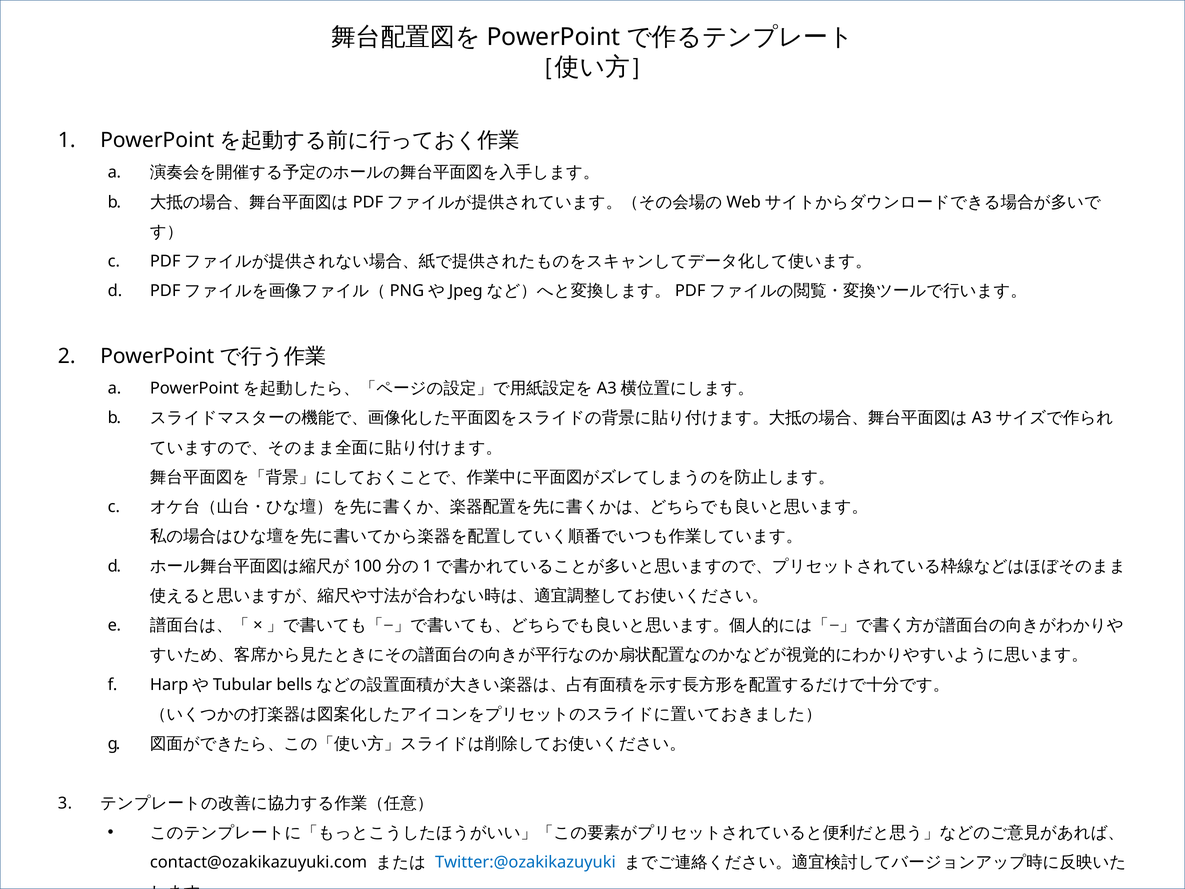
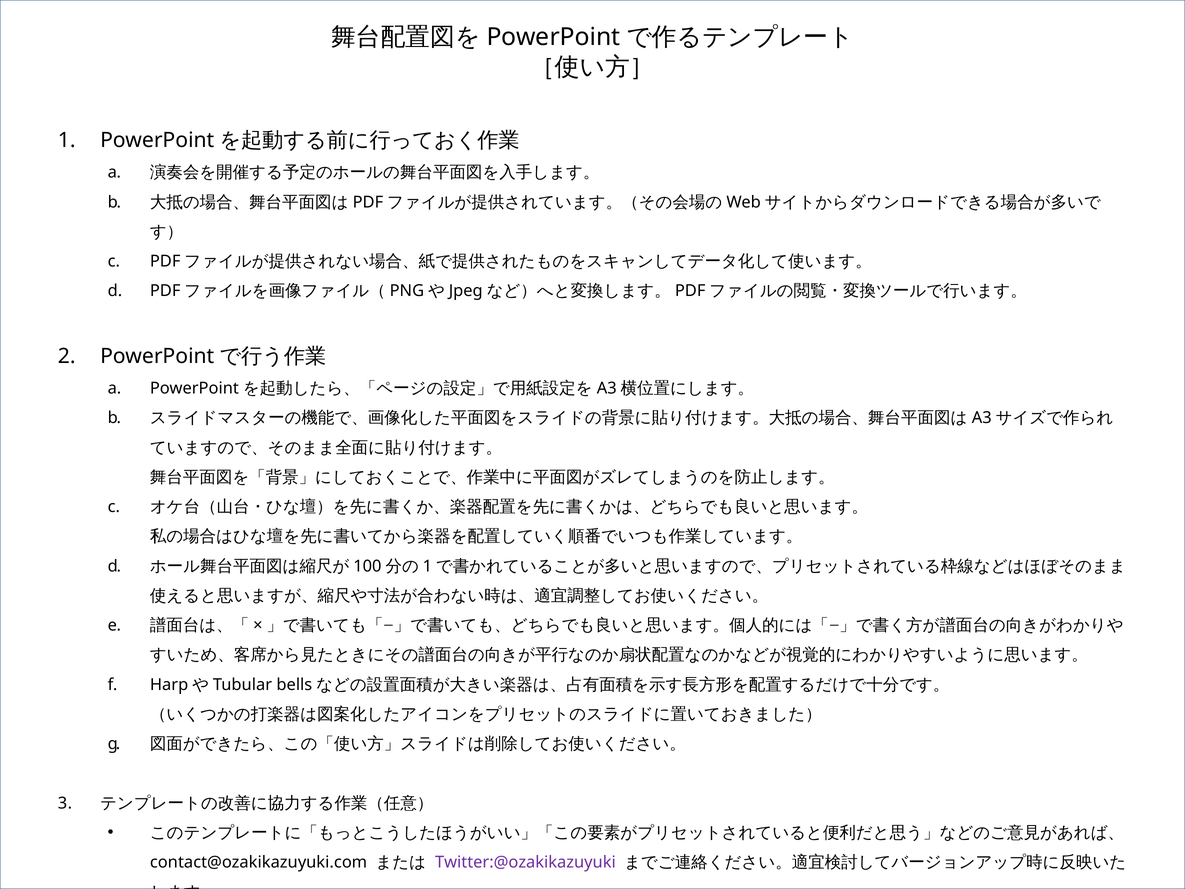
Twitter:@ozakikazuyuki colour: blue -> purple (525, 862)
